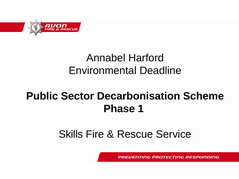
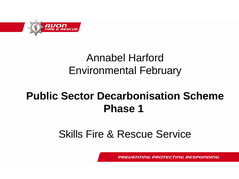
Deadline: Deadline -> February (161, 71)
